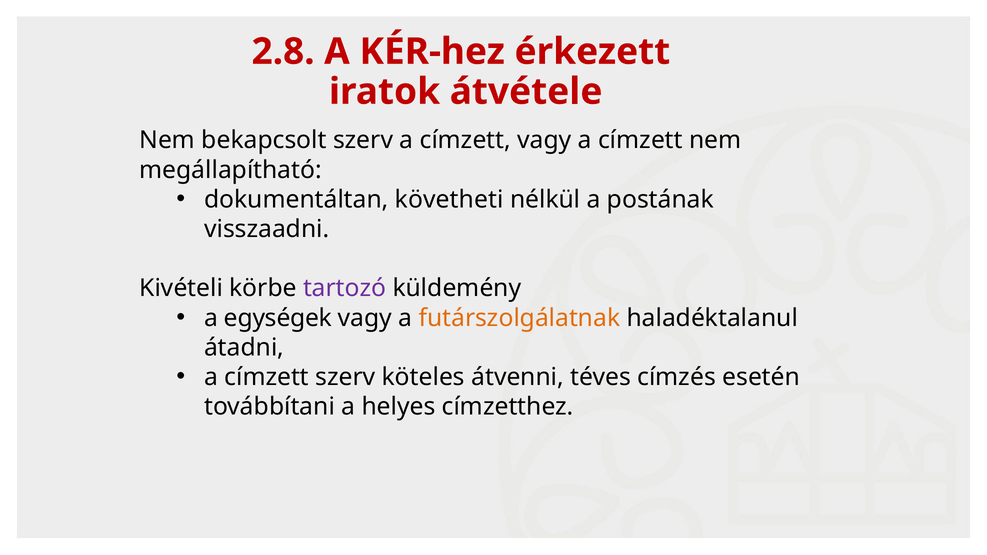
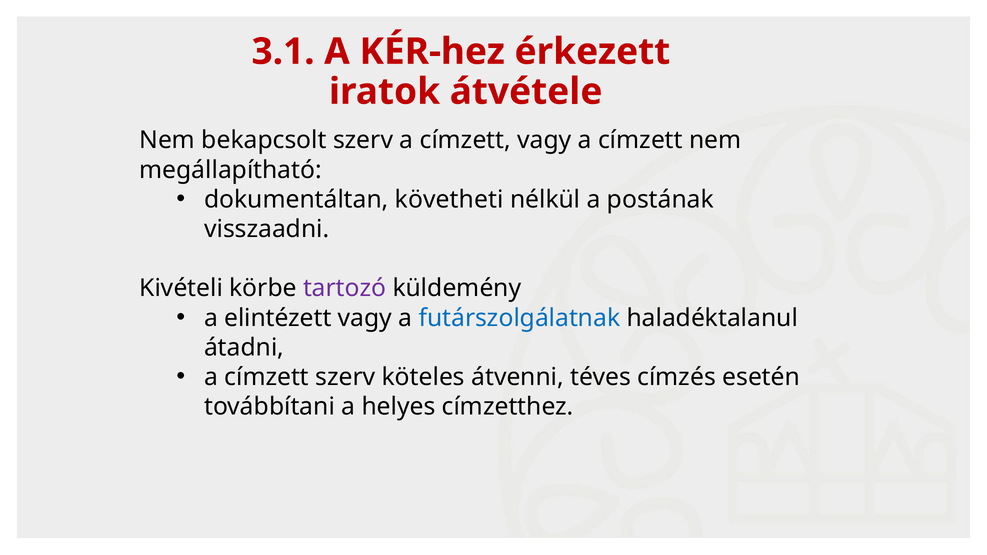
2.8: 2.8 -> 3.1 (283, 52)
egységek: egységek -> elintézett (278, 318)
futárszolgálatnak colour: orange -> blue (519, 318)
